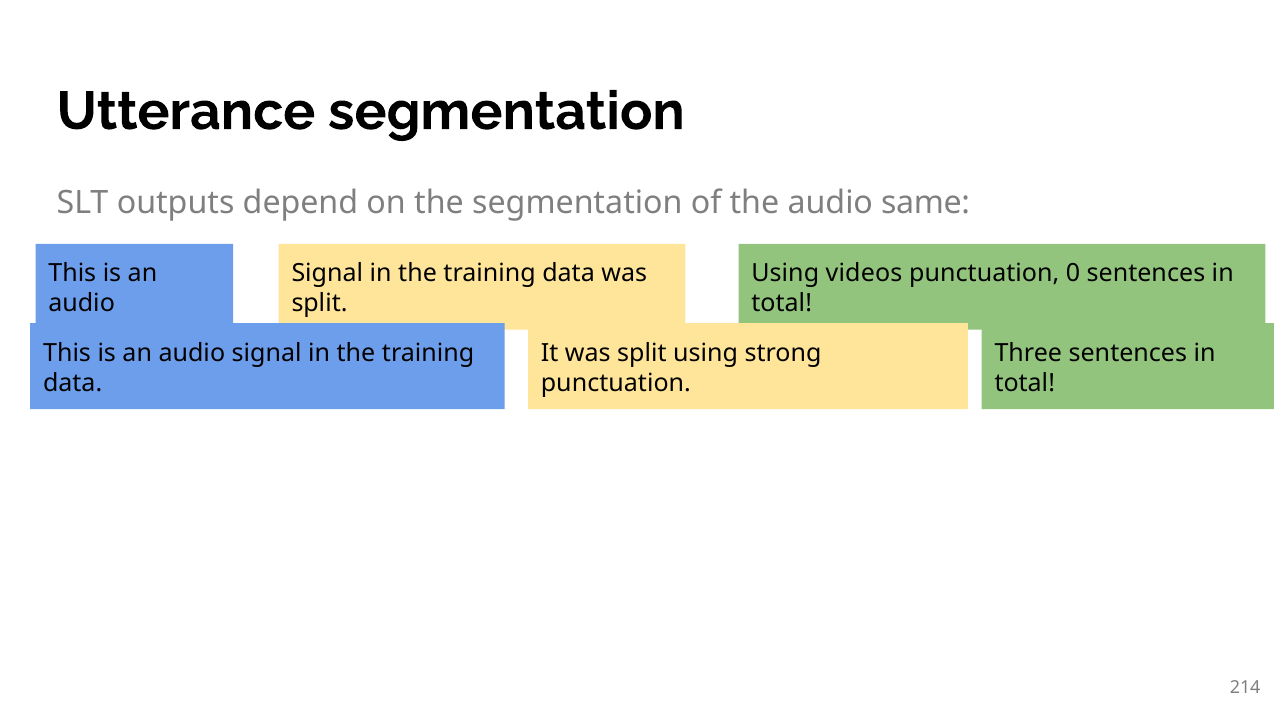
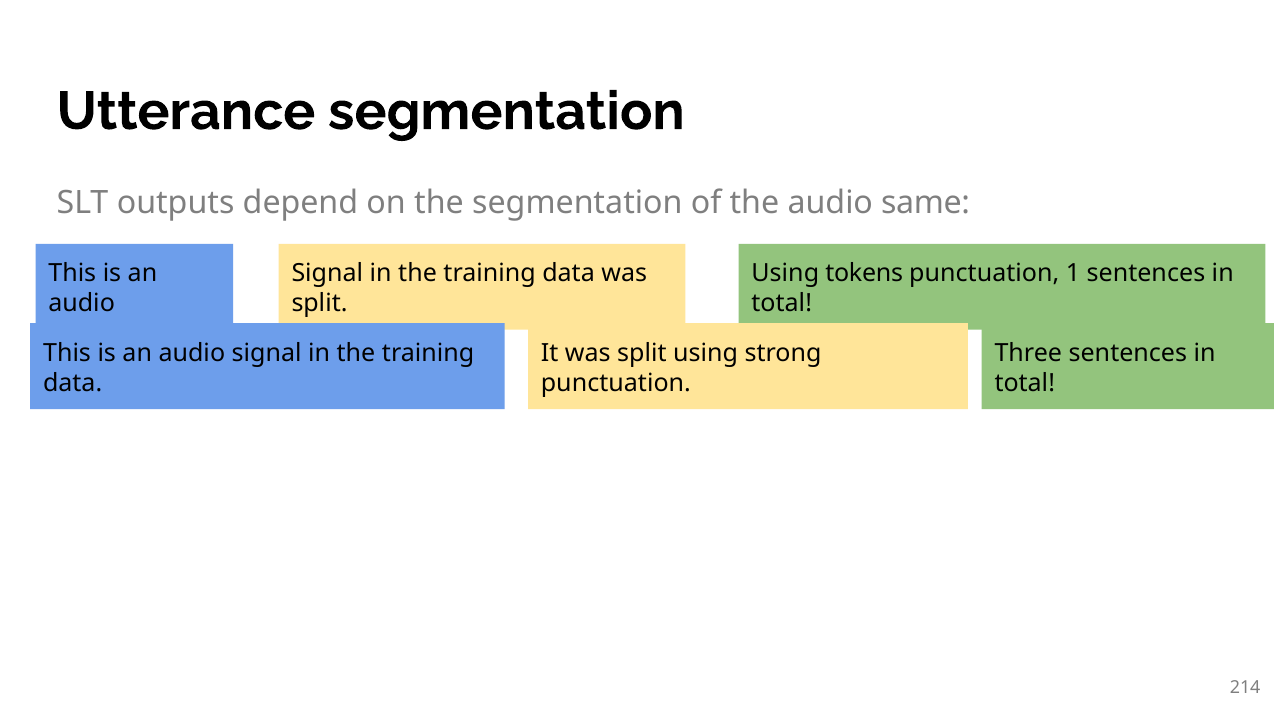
videos: videos -> tokens (864, 274)
0: 0 -> 1 (1073, 274)
